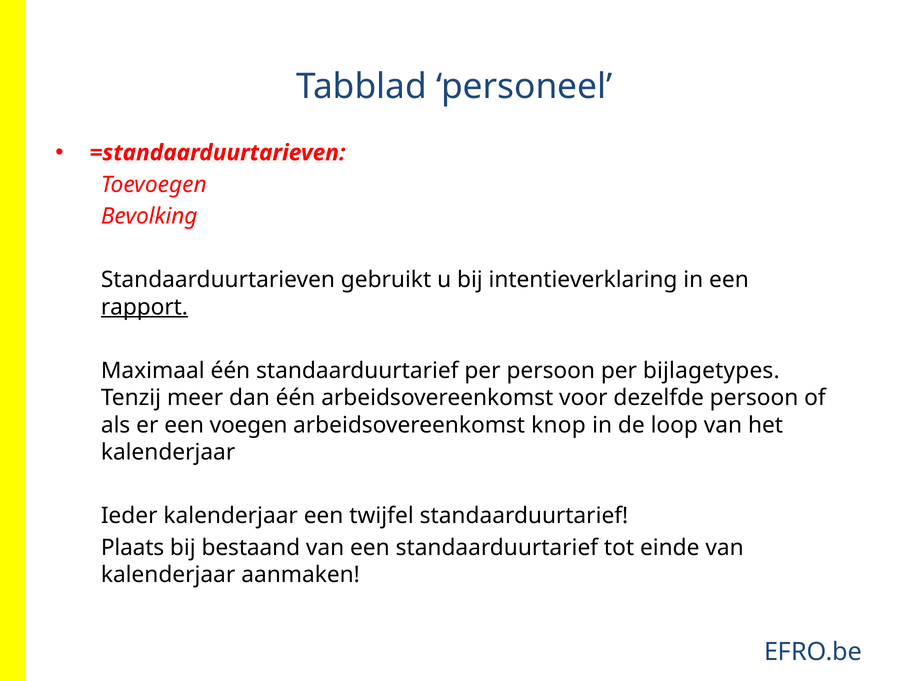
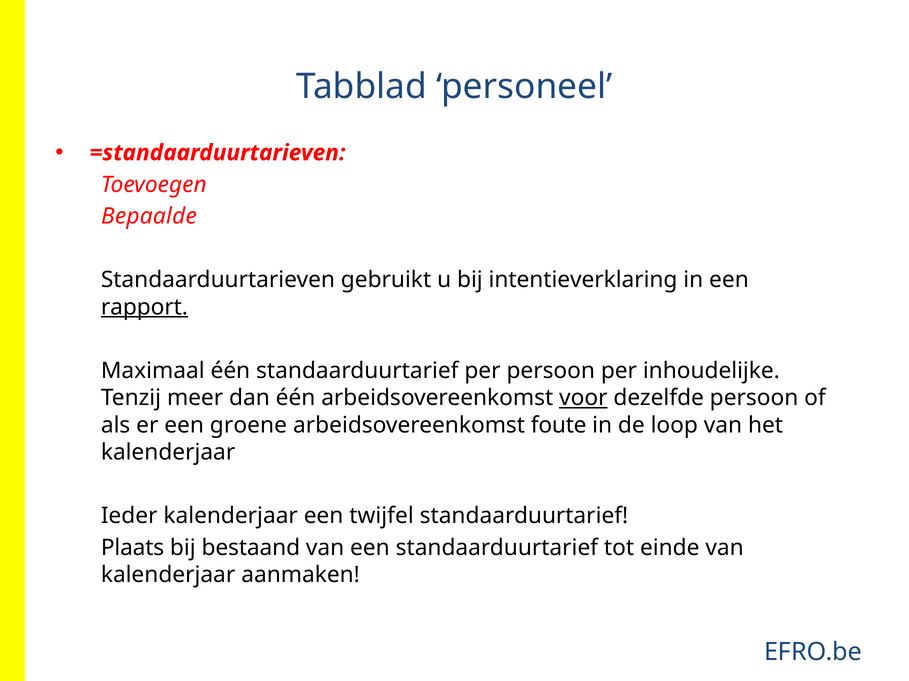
Bevolking: Bevolking -> Bepaalde (149, 217)
bijlagetypes: bijlagetypes -> inhoudelijke (711, 371)
voor underline: none -> present (583, 398)
voegen: voegen -> groene (248, 426)
knop: knop -> foute (559, 426)
